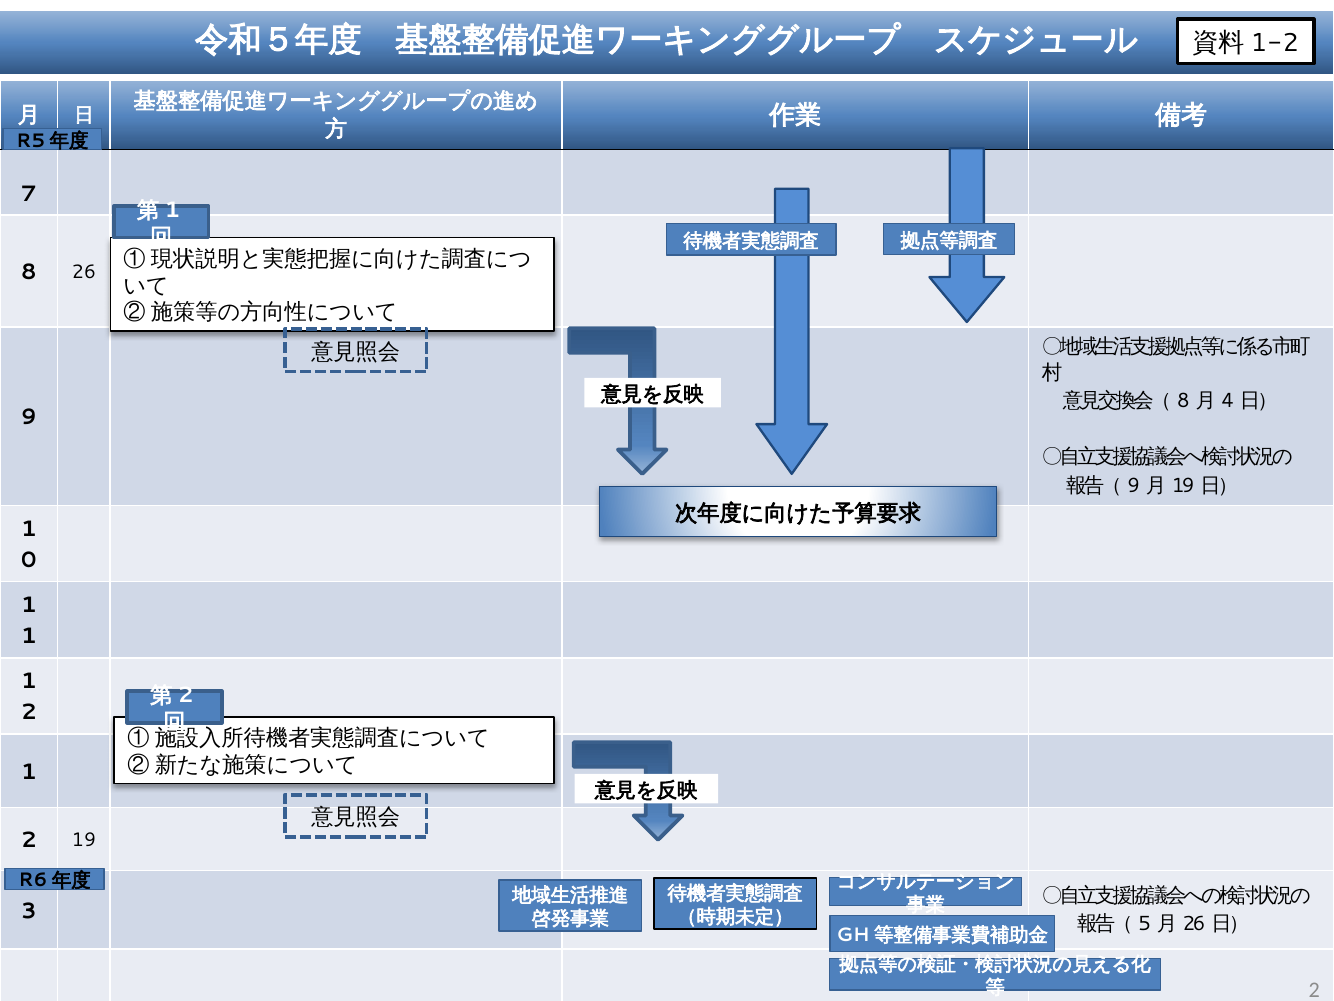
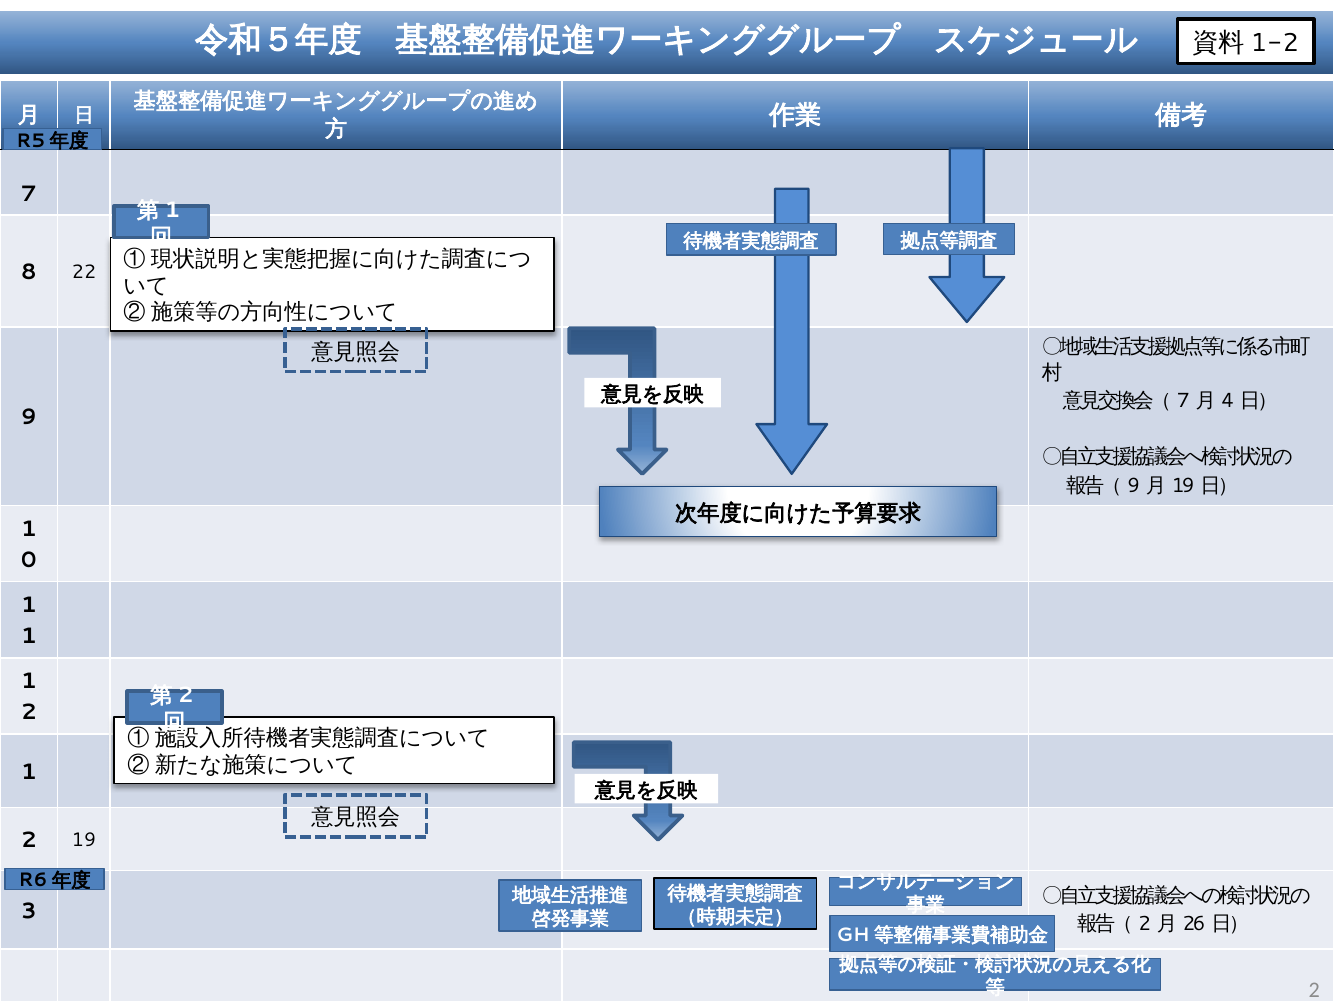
8 26: 26 -> 22 (84, 272)
8: 8 -> 7 (1183, 401)
5: 5 -> 2 (1145, 923)
